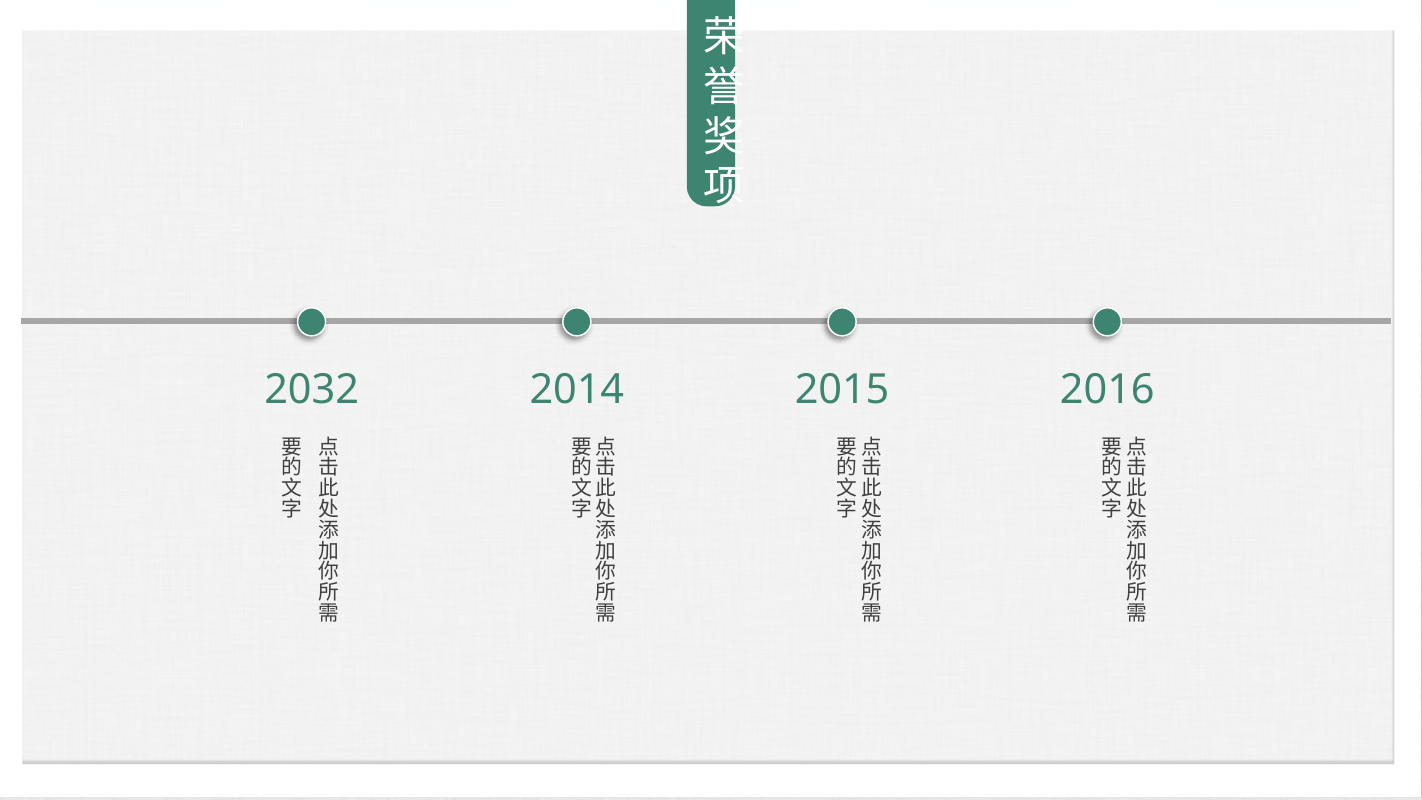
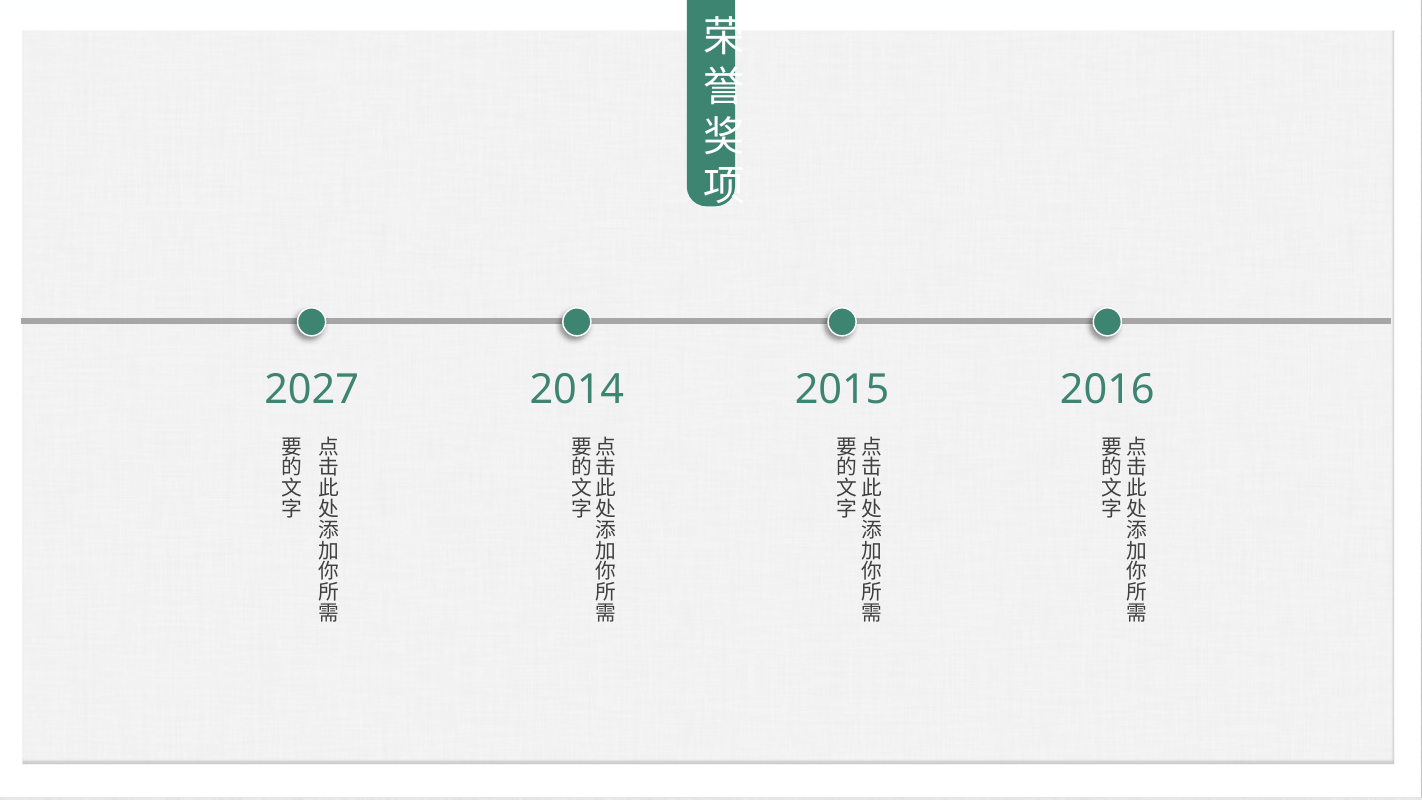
2032: 2032 -> 2027 (312, 390)
